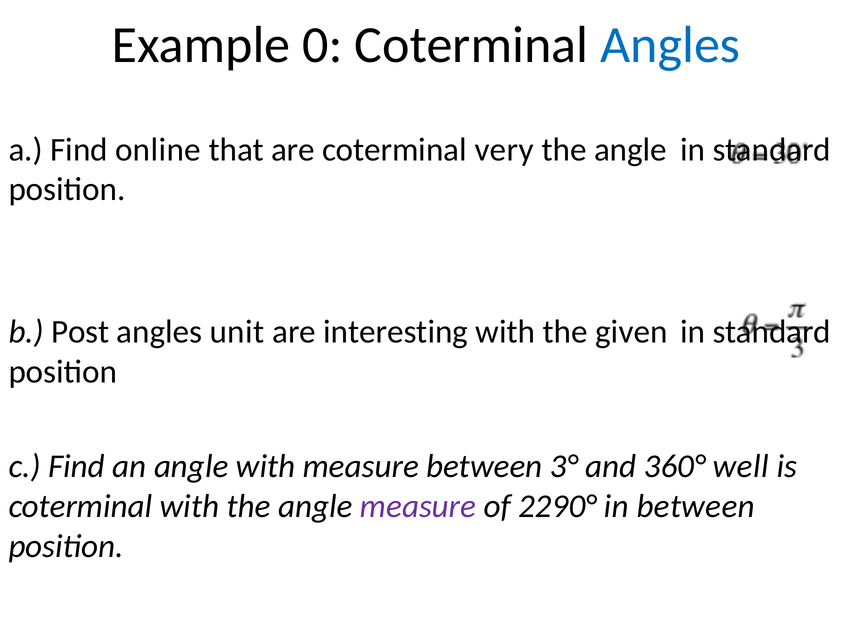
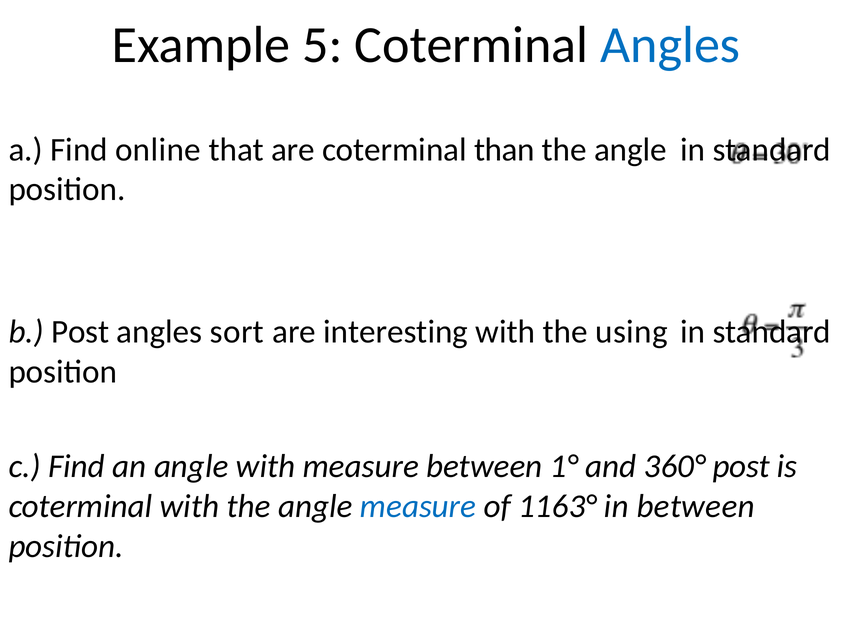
0: 0 -> 5 (322, 45)
very: very -> than (504, 150)
unit: unit -> sort (237, 332)
given: given -> using (631, 332)
3°: 3° -> 1° (564, 466)
360° well: well -> post (741, 466)
measure colour: purple -> blue (418, 506)
2290°: 2290° -> 1163° (557, 506)
